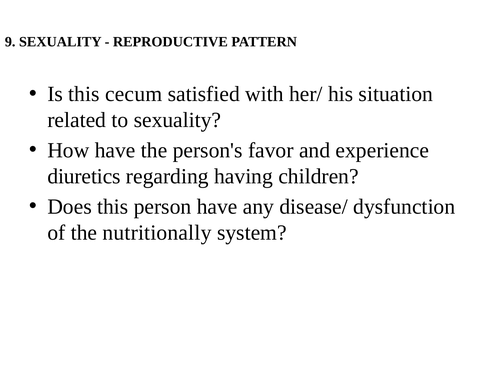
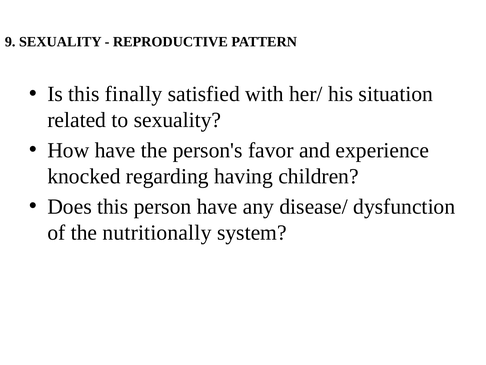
cecum: cecum -> finally (134, 94)
diuretics: diuretics -> knocked (84, 176)
